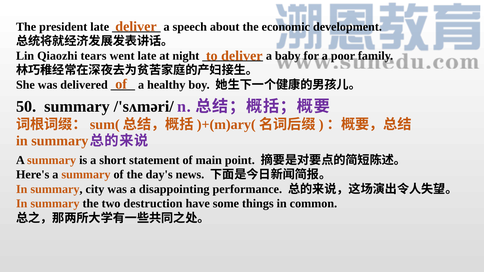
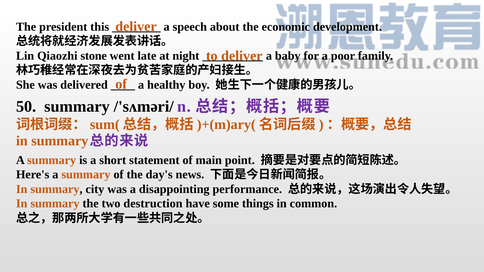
president late: late -> this (100, 27)
tears: tears -> stone (94, 56)
